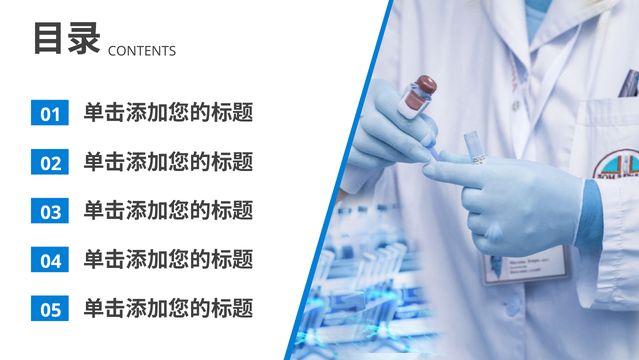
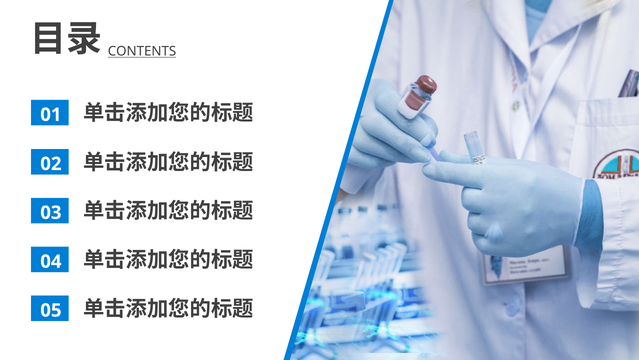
CONTENTS underline: none -> present (142, 51)
